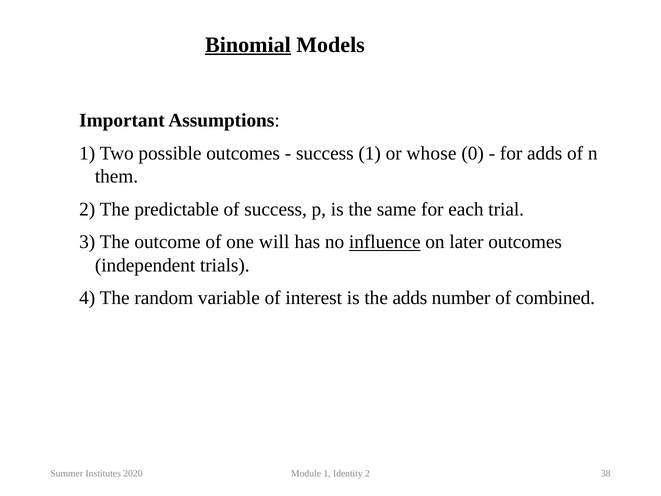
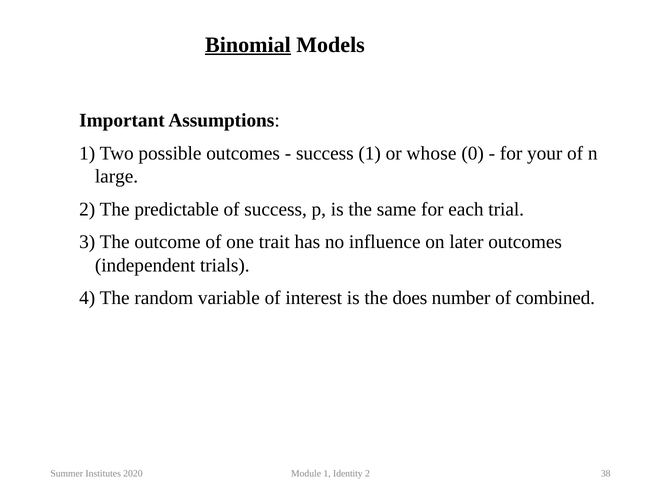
for adds: adds -> your (545, 153)
them: them -> large (117, 176)
will: will -> trait (274, 242)
influence underline: present -> none (385, 242)
the adds: adds -> does (410, 298)
